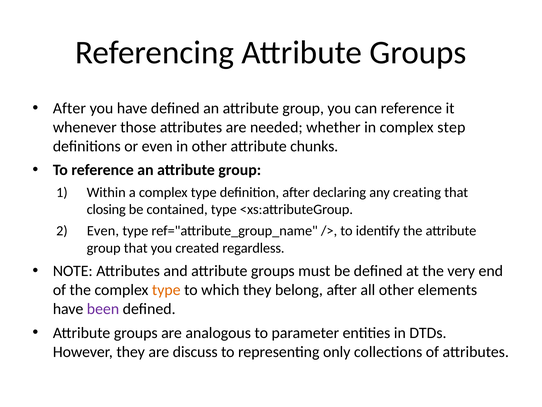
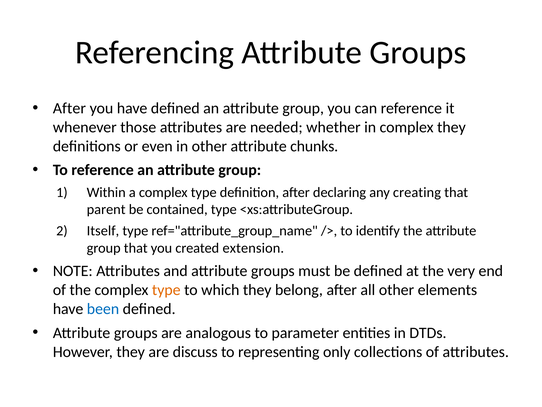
complex step: step -> they (451, 127)
closing: closing -> parent (106, 209)
Even: Even -> Itself (103, 231)
regardless: regardless -> extension (253, 248)
been colour: purple -> blue (103, 309)
